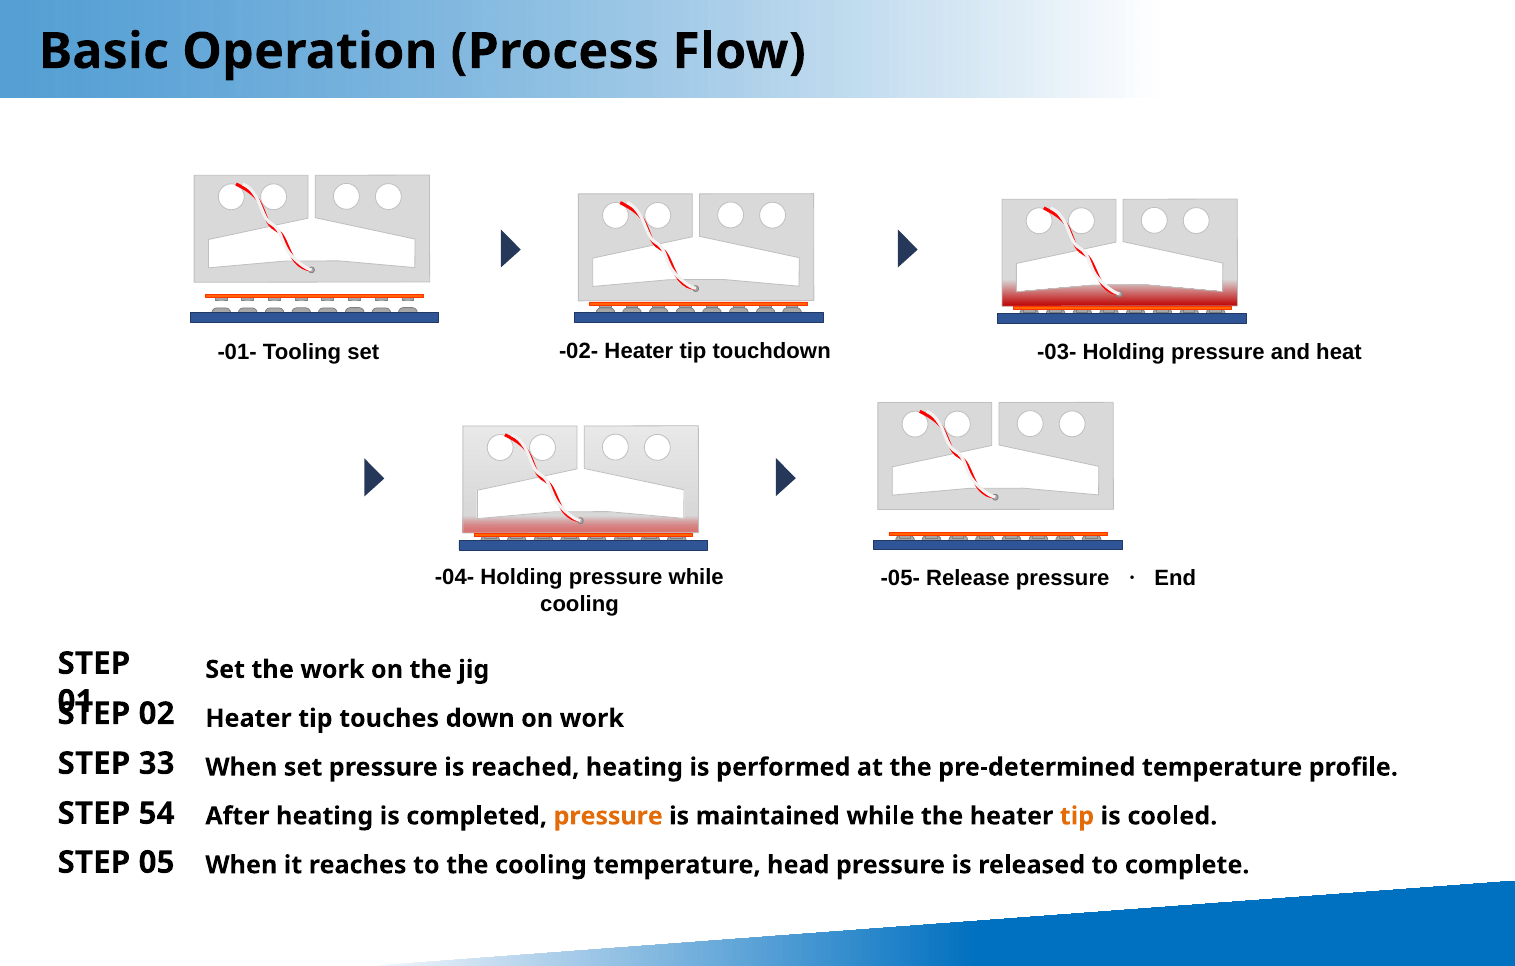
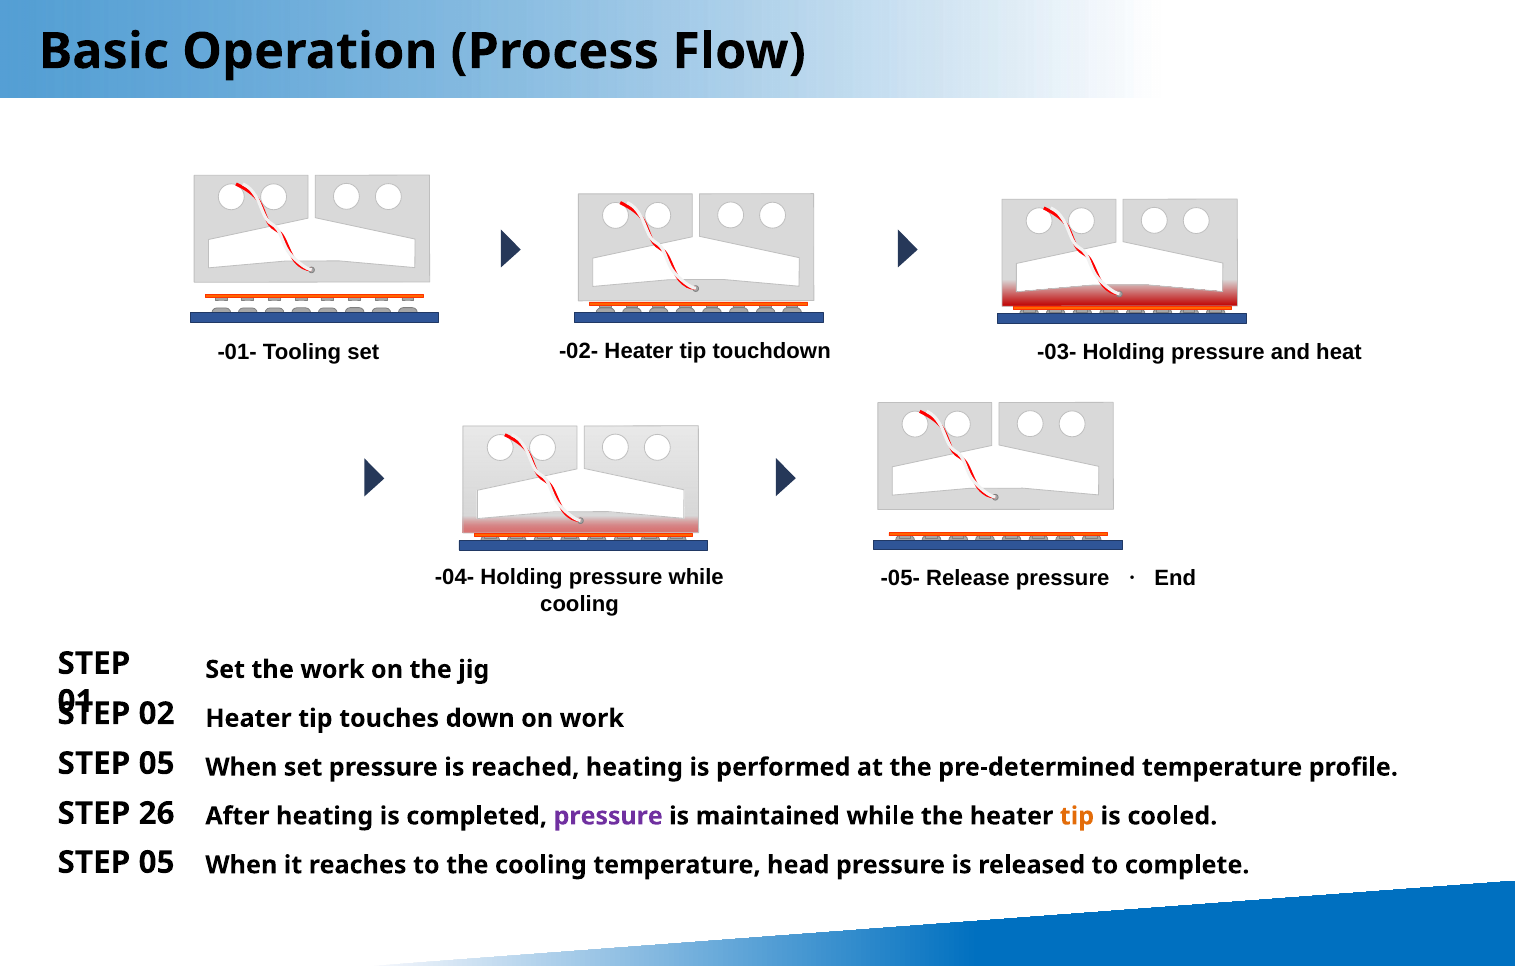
33: 33 -> 05 (157, 763)
54: 54 -> 26 (157, 813)
pressure colour: orange -> purple (608, 816)
